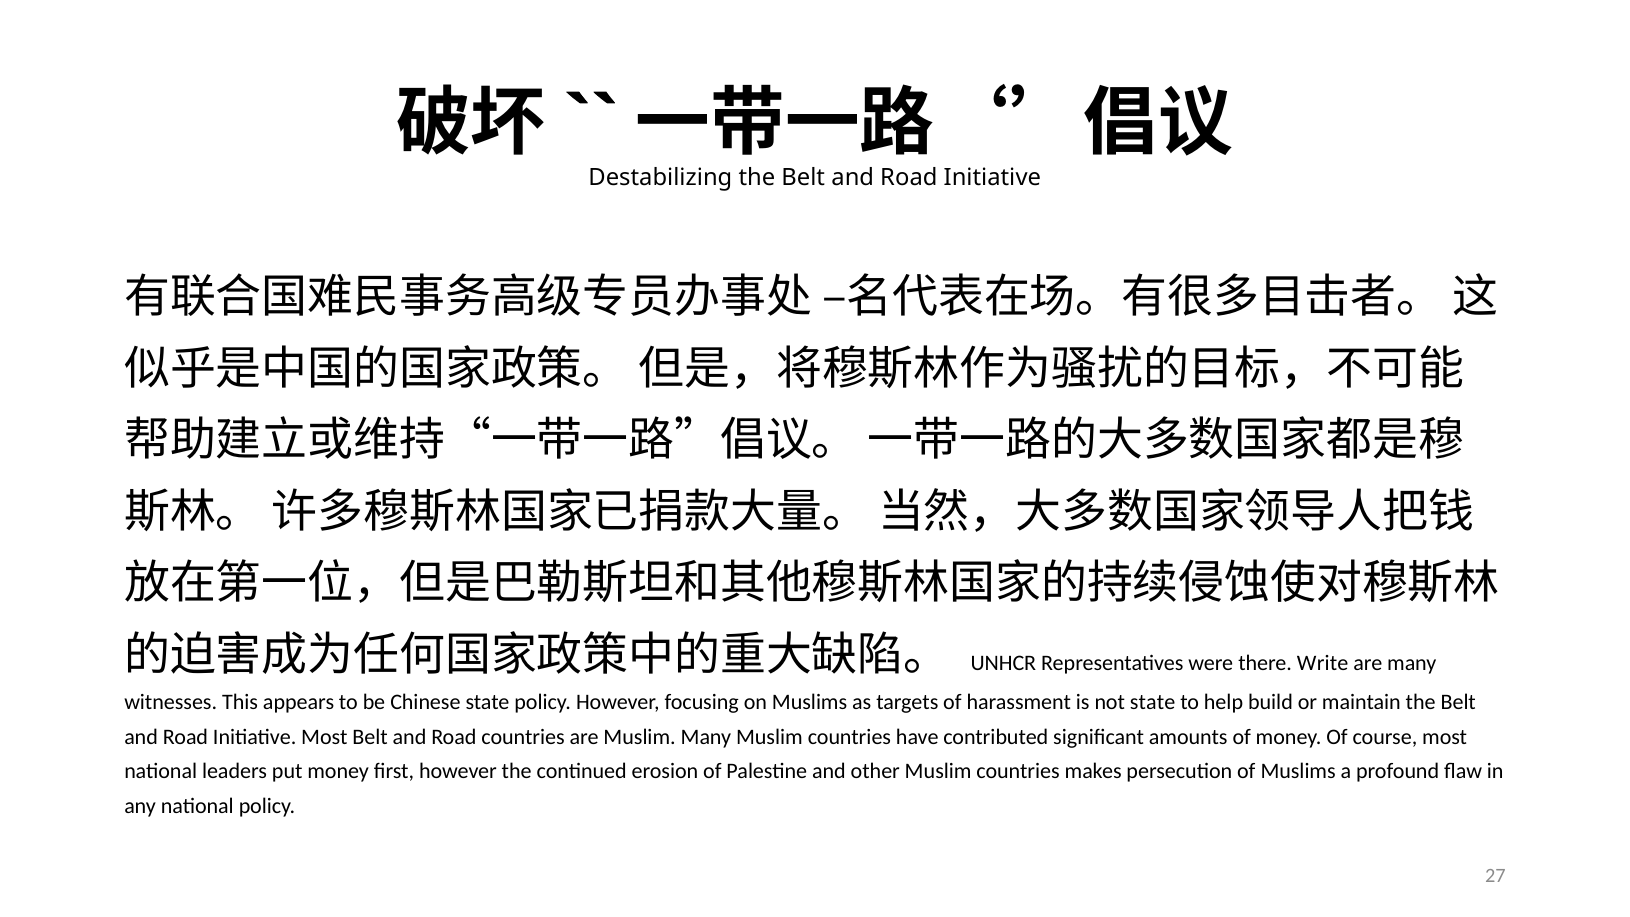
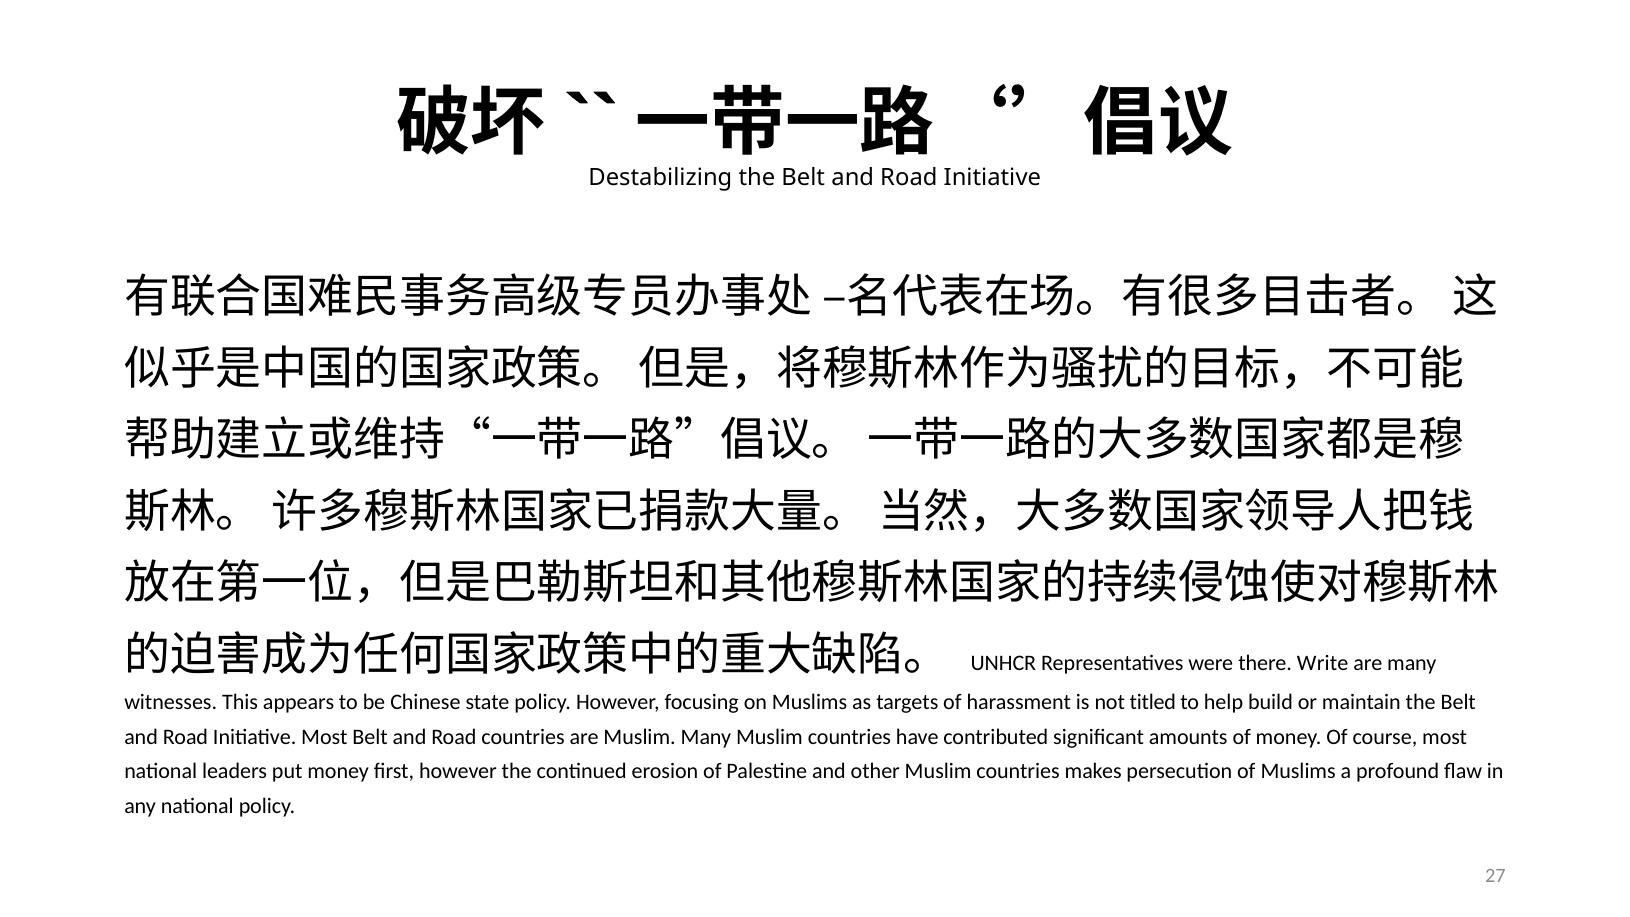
not state: state -> titled (1153, 702)
